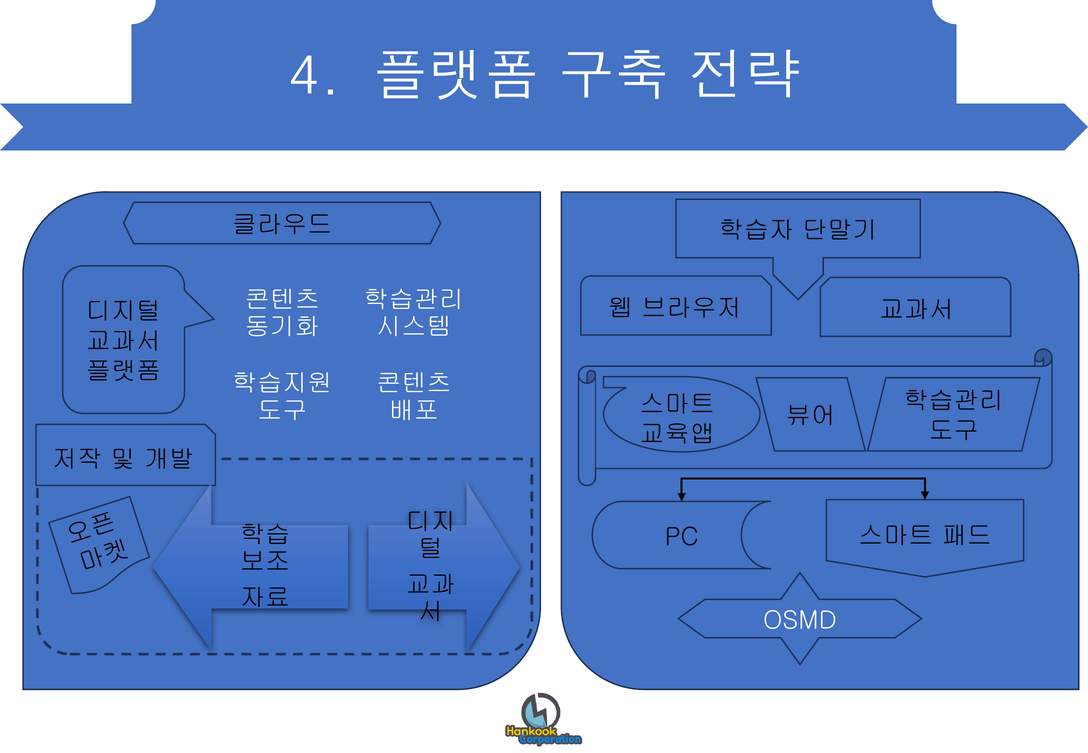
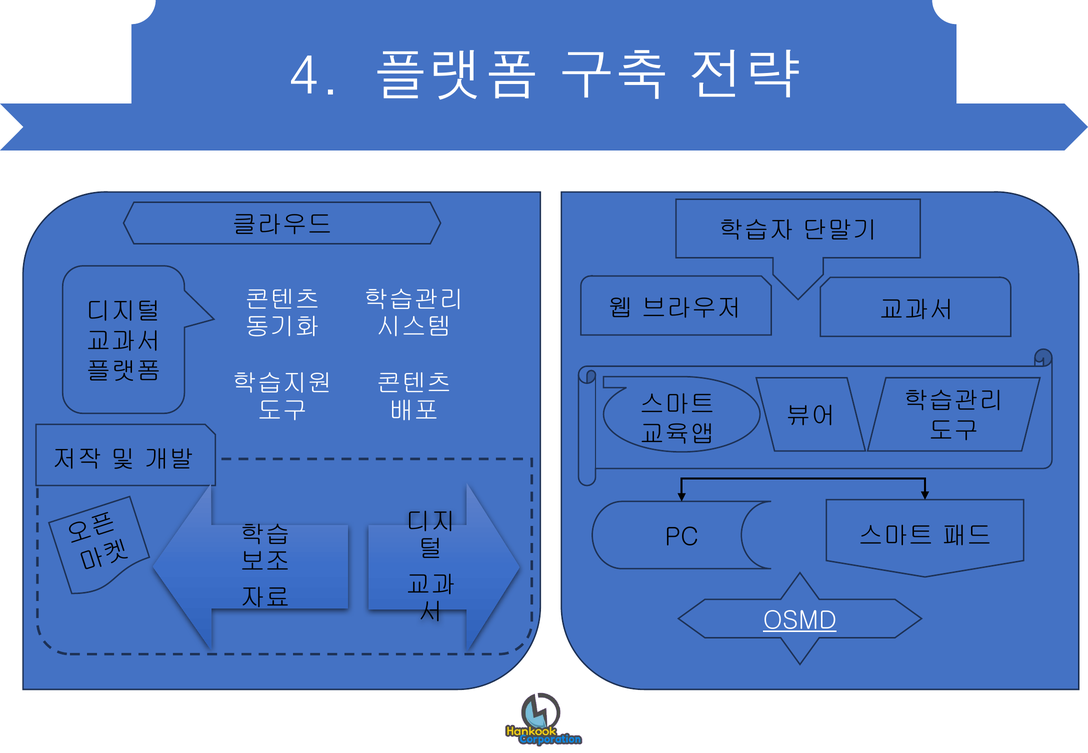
OSMD underline: none -> present (800, 620)
